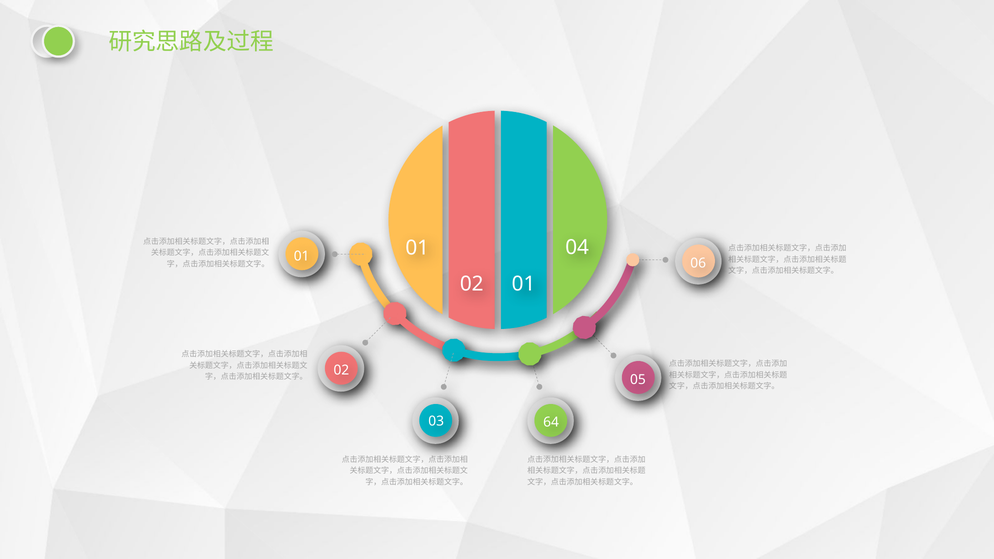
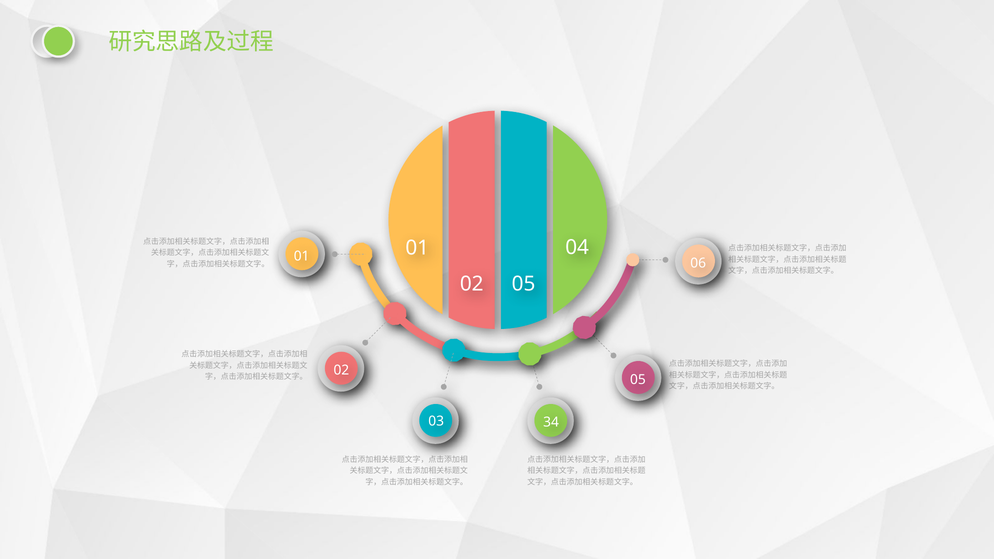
01: 01 -> 05 (524, 284)
64: 64 -> 34 (551, 422)
